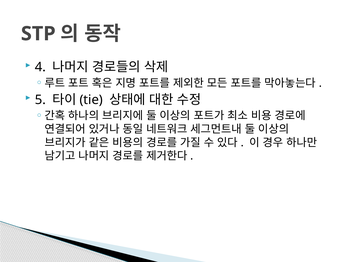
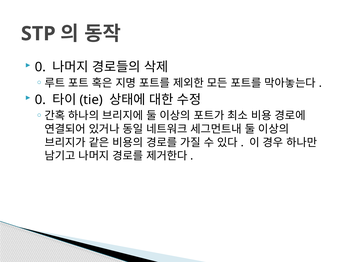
4: 4 -> 0 (40, 67)
5: 5 -> 0 (40, 100)
